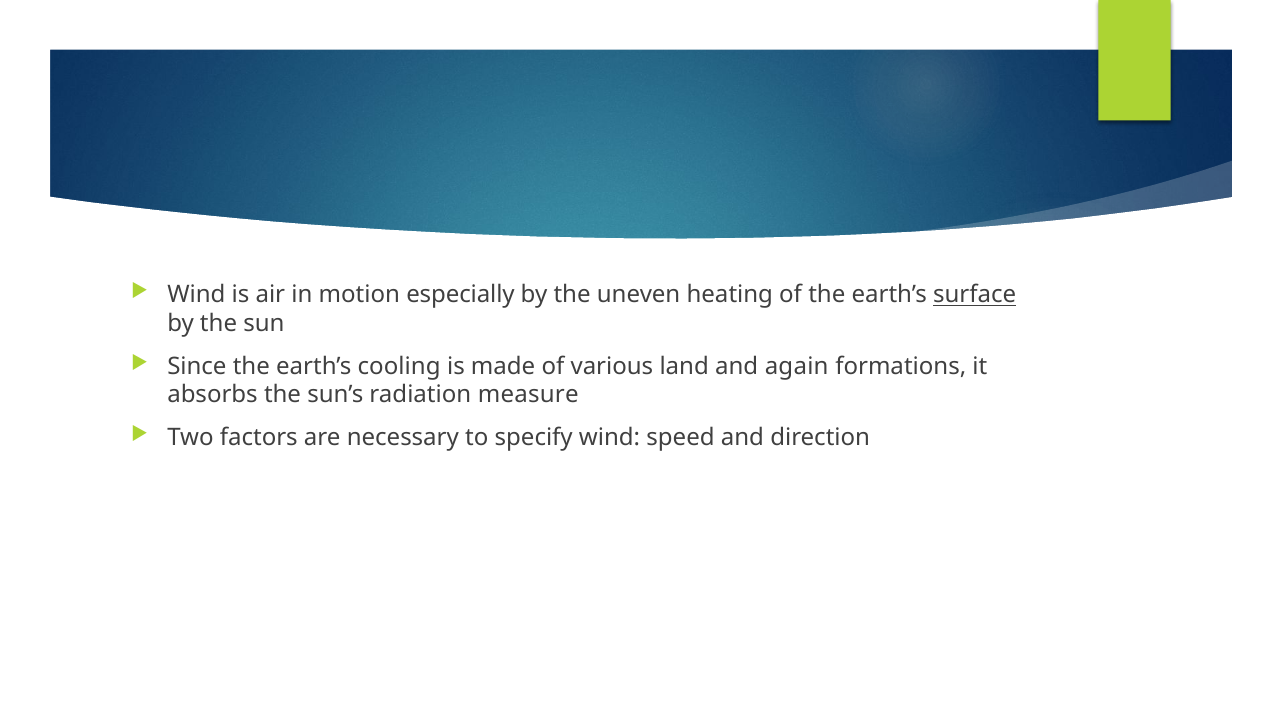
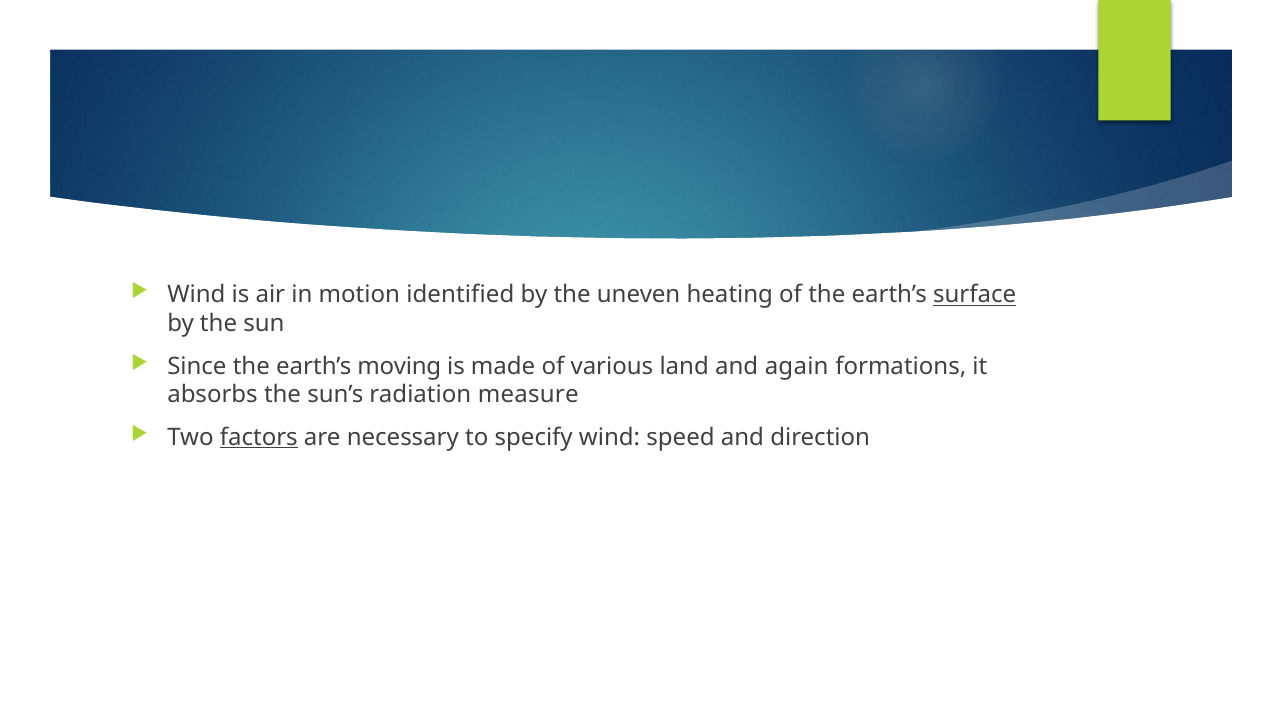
especially: especially -> identified (460, 295)
cooling: cooling -> moving (399, 366)
factors underline: none -> present (259, 437)
